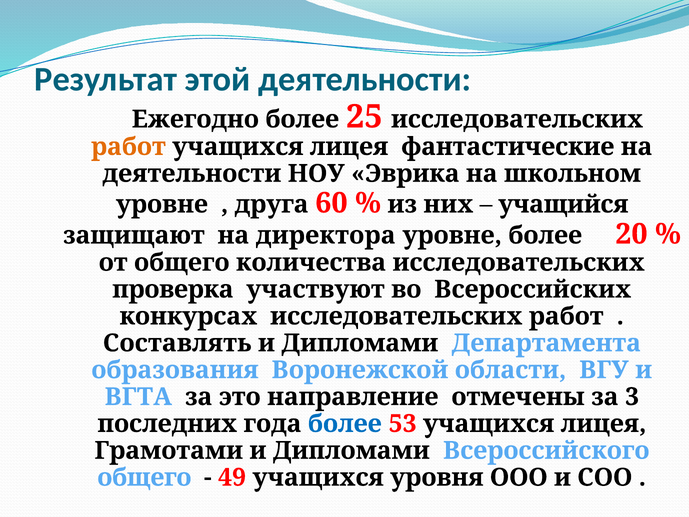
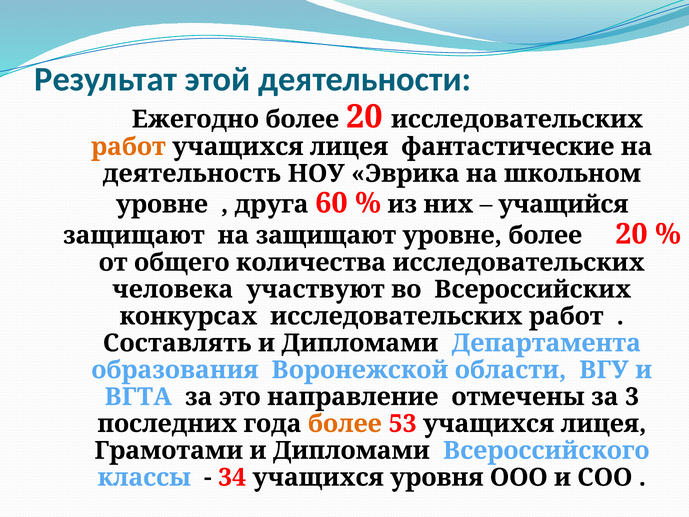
Ежегодно более 25: 25 -> 20 (364, 117)
деятельности: деятельности -> деятельность (192, 174)
на директора: директора -> защищают (326, 235)
проверка: проверка -> человека (173, 289)
более colour: blue -> orange (345, 424)
общего: общего -> классы (144, 477)
49: 49 -> 34 (232, 477)
